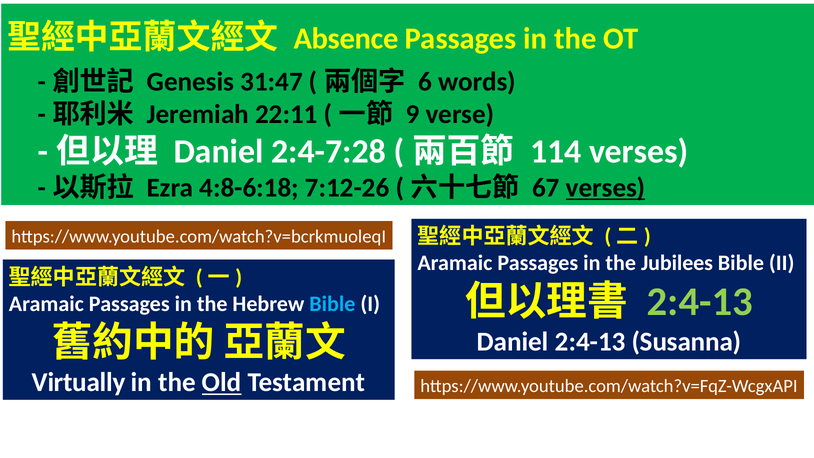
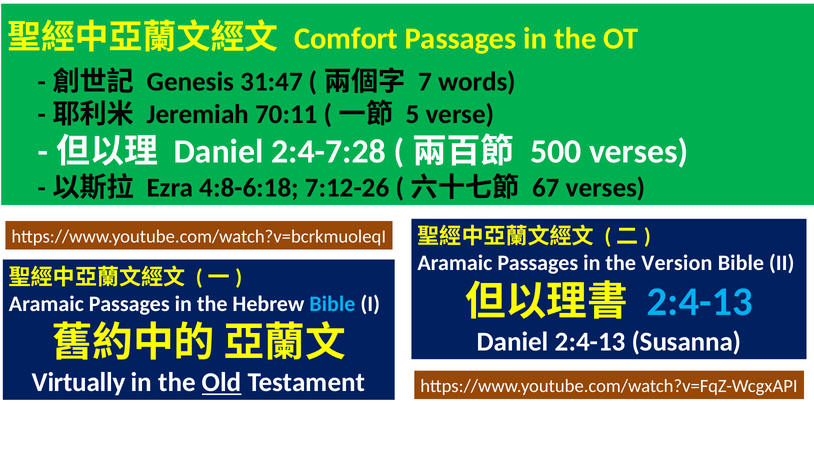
Absence: Absence -> Comfort (346, 39)
6: 6 -> 7 (425, 82)
22:11: 22:11 -> 70:11 (286, 114)
9: 9 -> 5 (413, 114)
114: 114 -> 500 (556, 151)
verses underline: present -> none (606, 188)
Jubilees: Jubilees -> Version (677, 263)
2:4-13 colour: light green -> light blue (700, 302)
